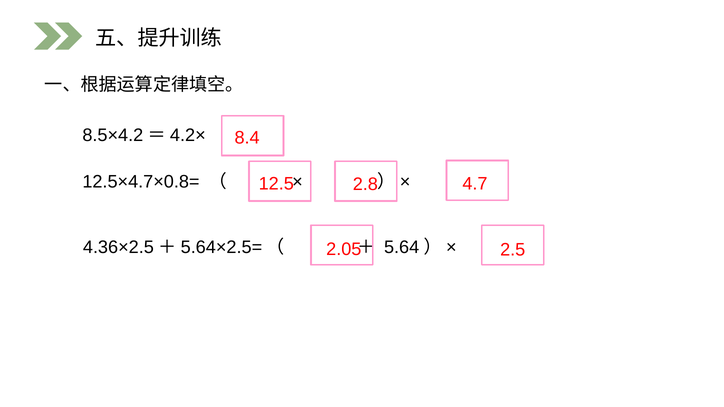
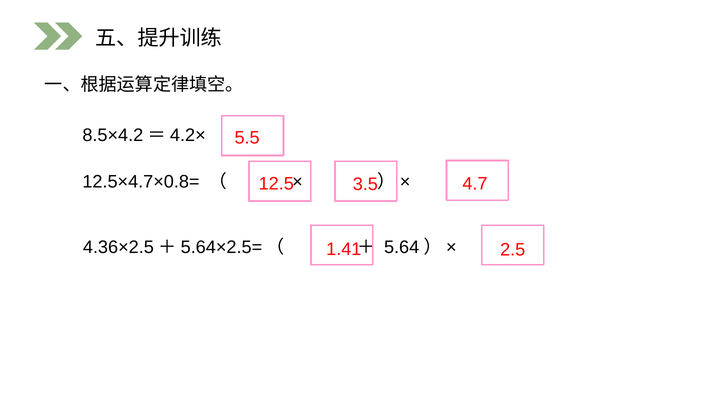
8.4: 8.4 -> 5.5 (247, 138)
2.8: 2.8 -> 3.5 (365, 185)
2.05: 2.05 -> 1.41 (344, 249)
